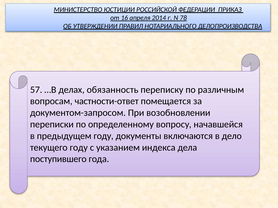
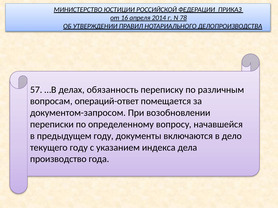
частности-ответ: частности-ответ -> операций-ответ (107, 101)
поступившего: поступившего -> производство (58, 159)
